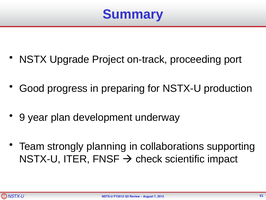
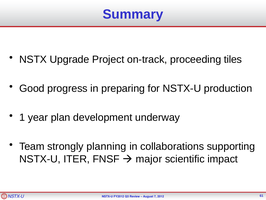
port: port -> tiles (233, 59)
9: 9 -> 1 (22, 117)
check: check -> major (149, 159)
